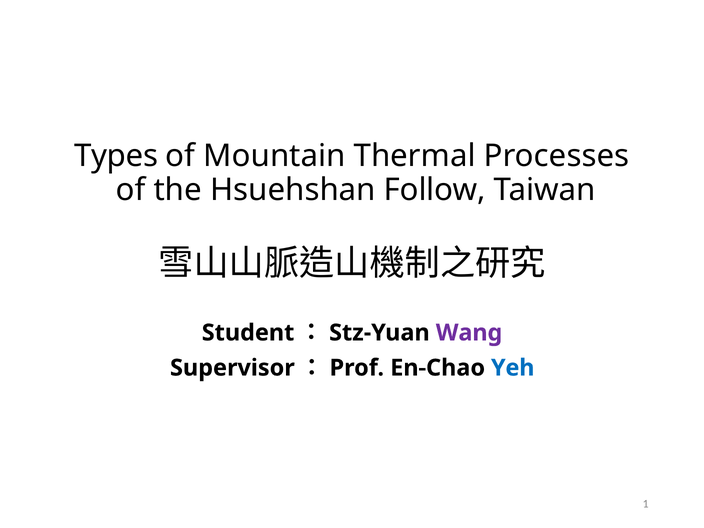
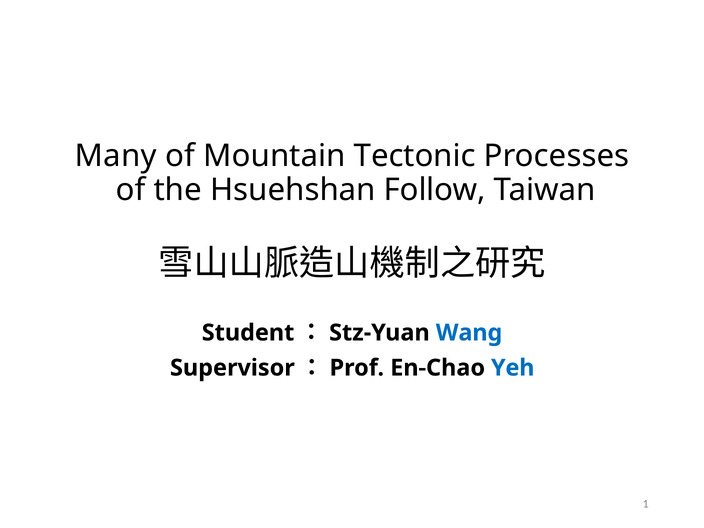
Types: Types -> Many (116, 156)
Thermal: Thermal -> Tectonic (415, 156)
Wang colour: purple -> blue (469, 333)
